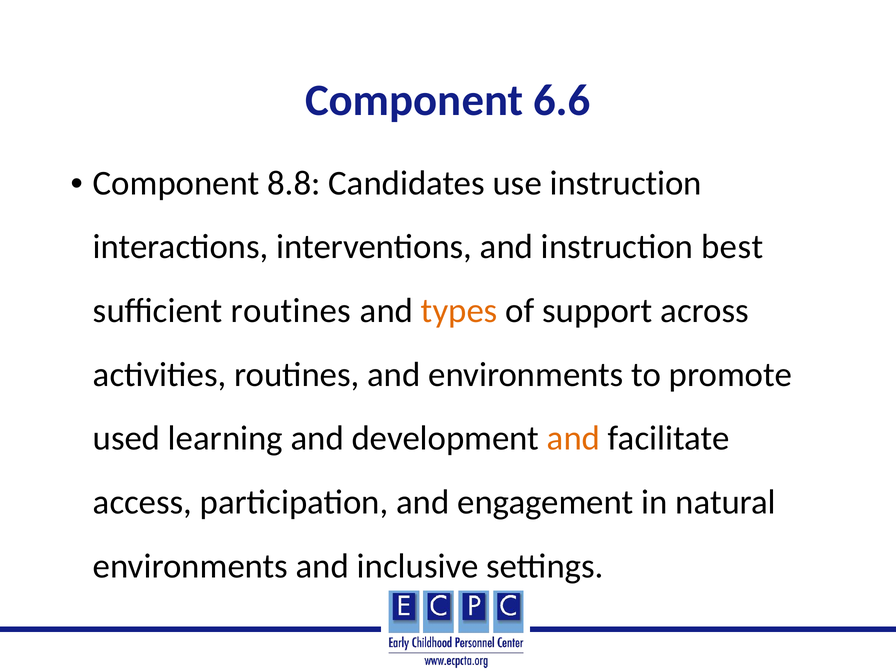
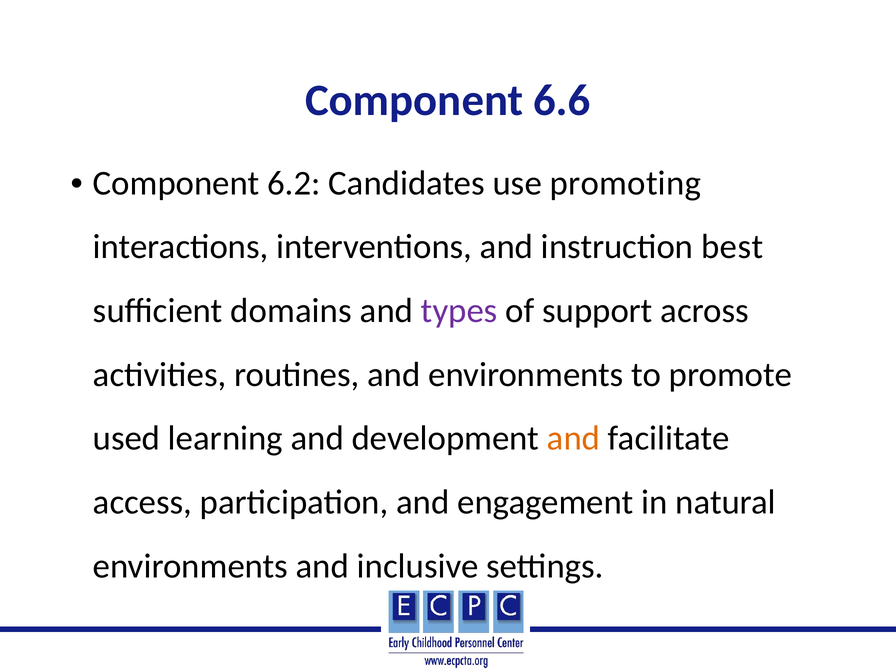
8.8: 8.8 -> 6.2 (294, 183)
use instruction: instruction -> promoting (625, 183)
sufficient routines: routines -> domains (291, 311)
types colour: orange -> purple (459, 311)
